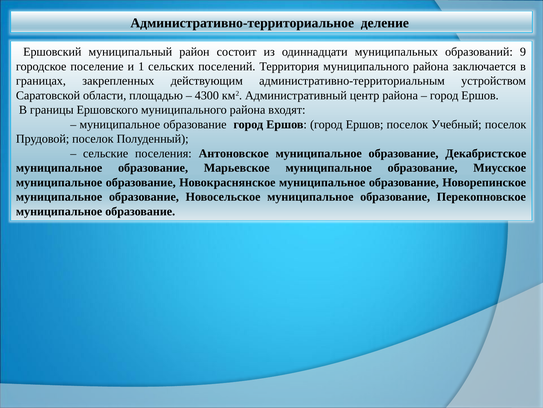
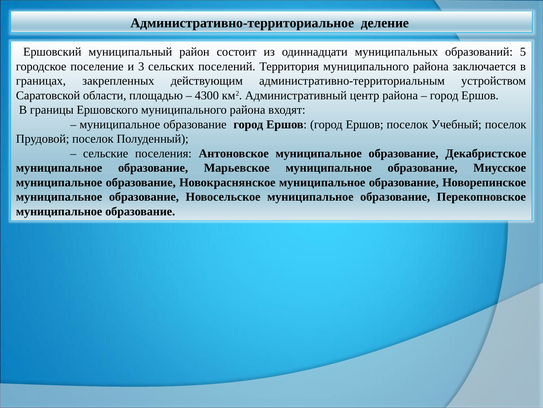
9: 9 -> 5 (523, 52)
1: 1 -> 3 (141, 66)
